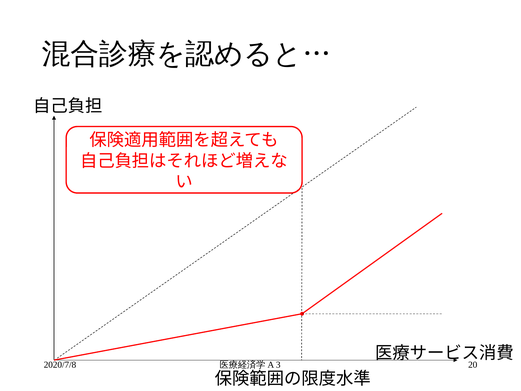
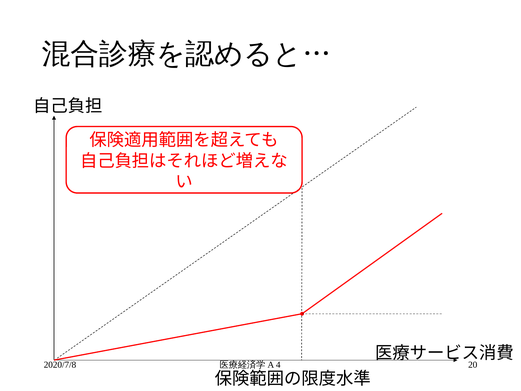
3: 3 -> 4 (278, 364)
